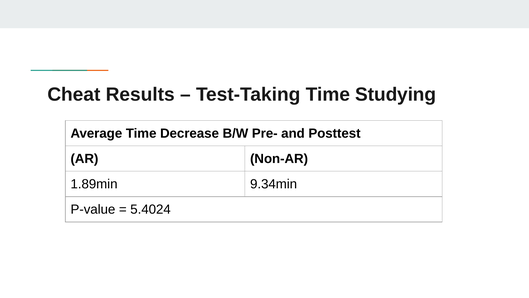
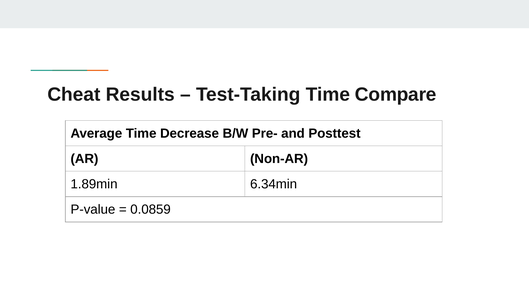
Studying: Studying -> Compare (396, 94)
9.34min: 9.34min -> 6.34min (274, 184)
5.4024: 5.4024 -> 0.0859 (151, 209)
